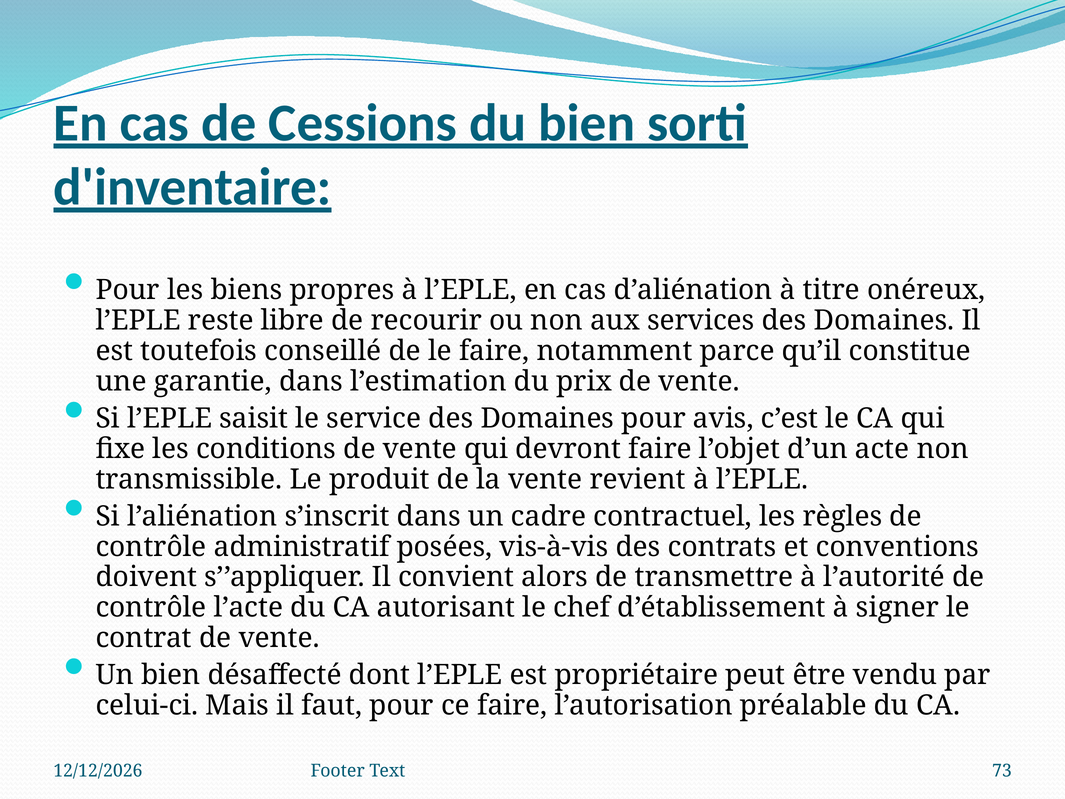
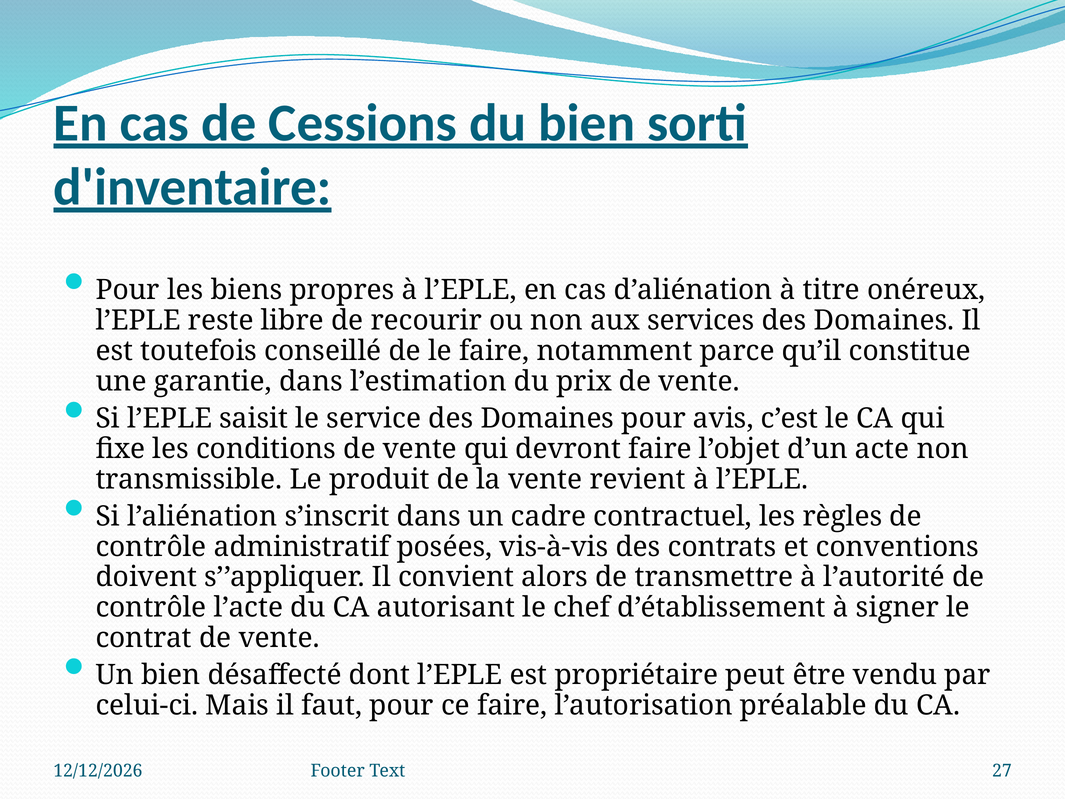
73: 73 -> 27 (1002, 771)
